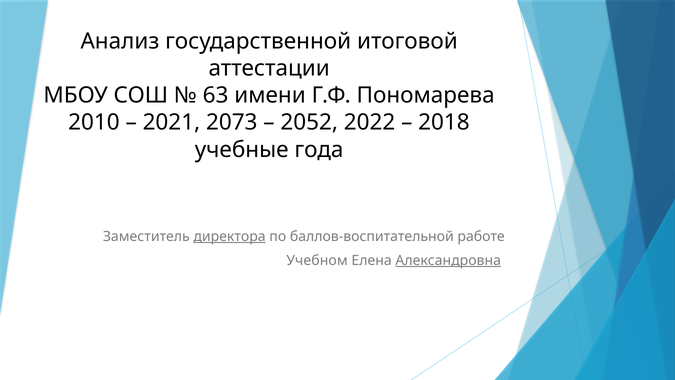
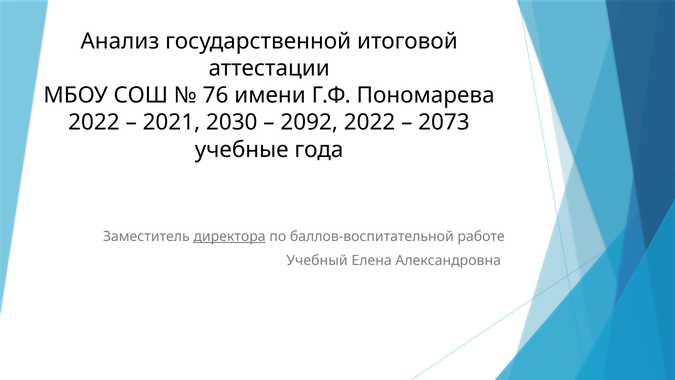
63: 63 -> 76 (216, 95)
2010: 2010 -> 2022 (94, 122)
2073: 2073 -> 2030 (232, 122)
2052: 2052 -> 2092 (309, 122)
2018: 2018 -> 2073 (444, 122)
Учебном: Учебном -> Учебный (317, 260)
Александровна underline: present -> none (448, 260)
